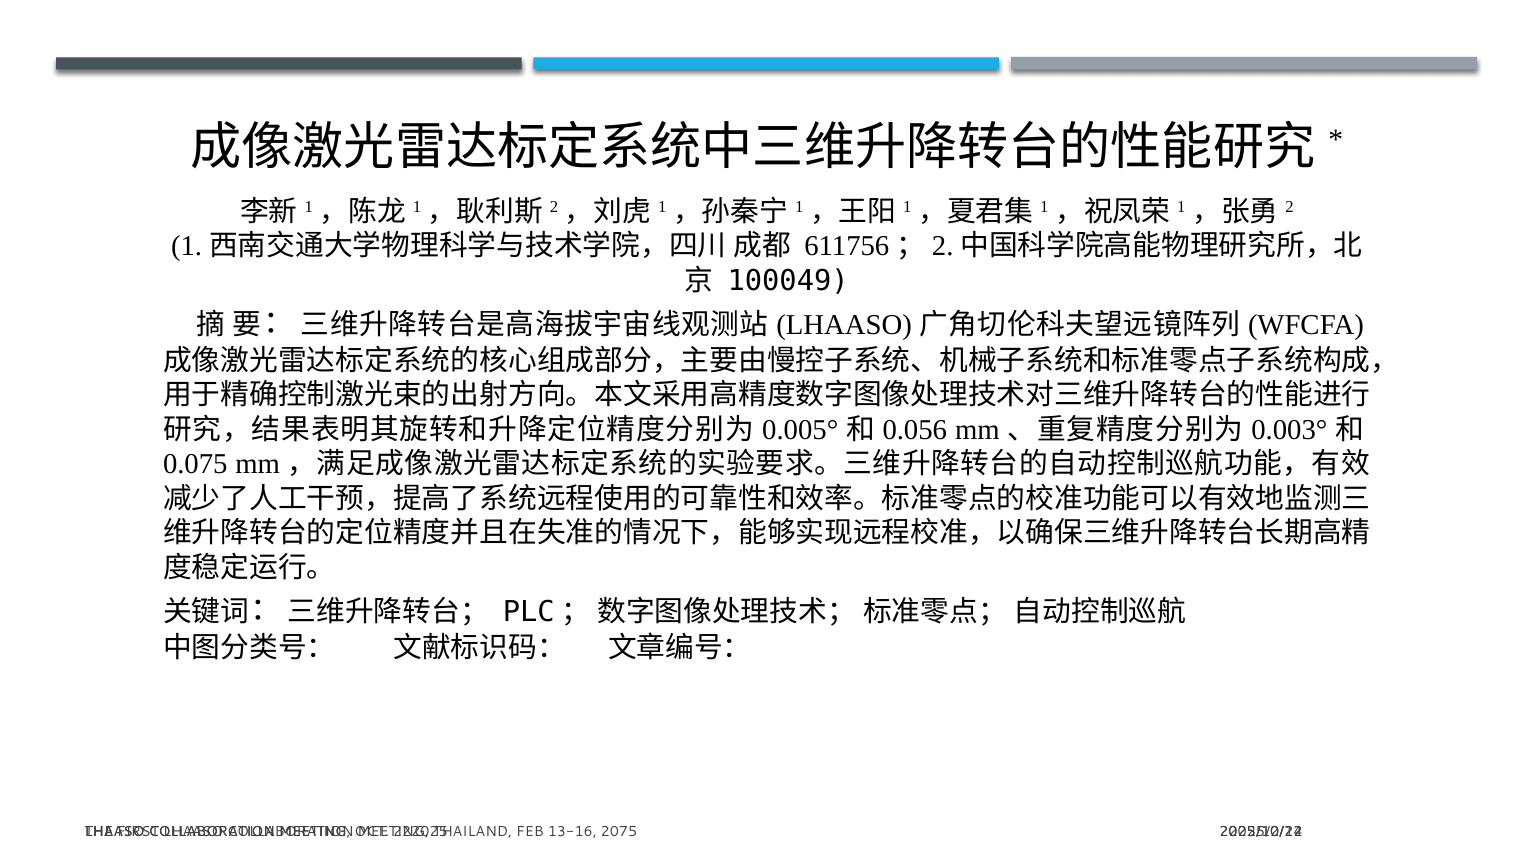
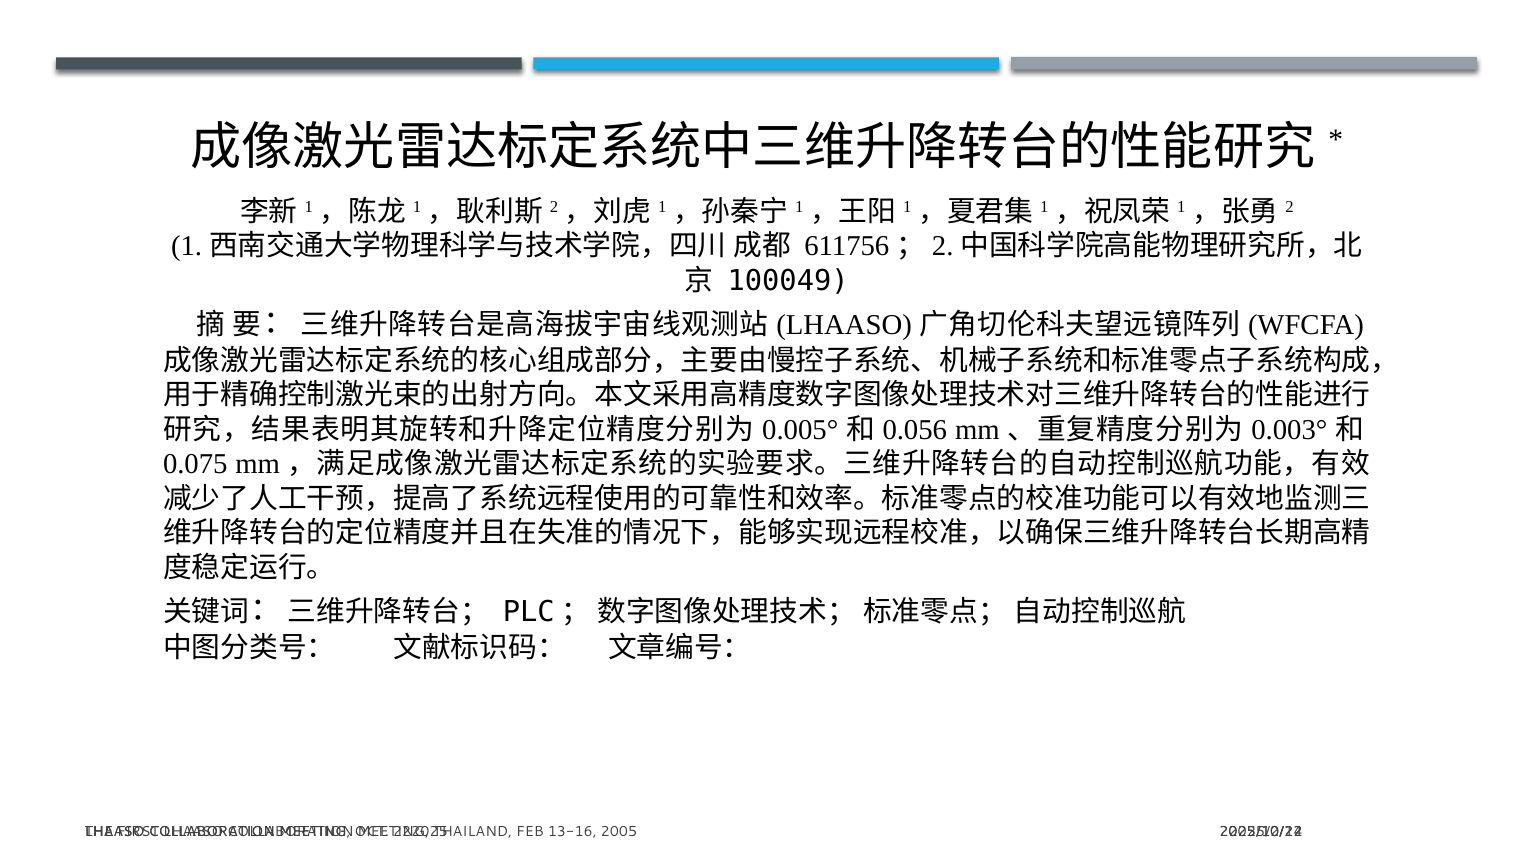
2075: 2075 -> 2005 (619, 832)
